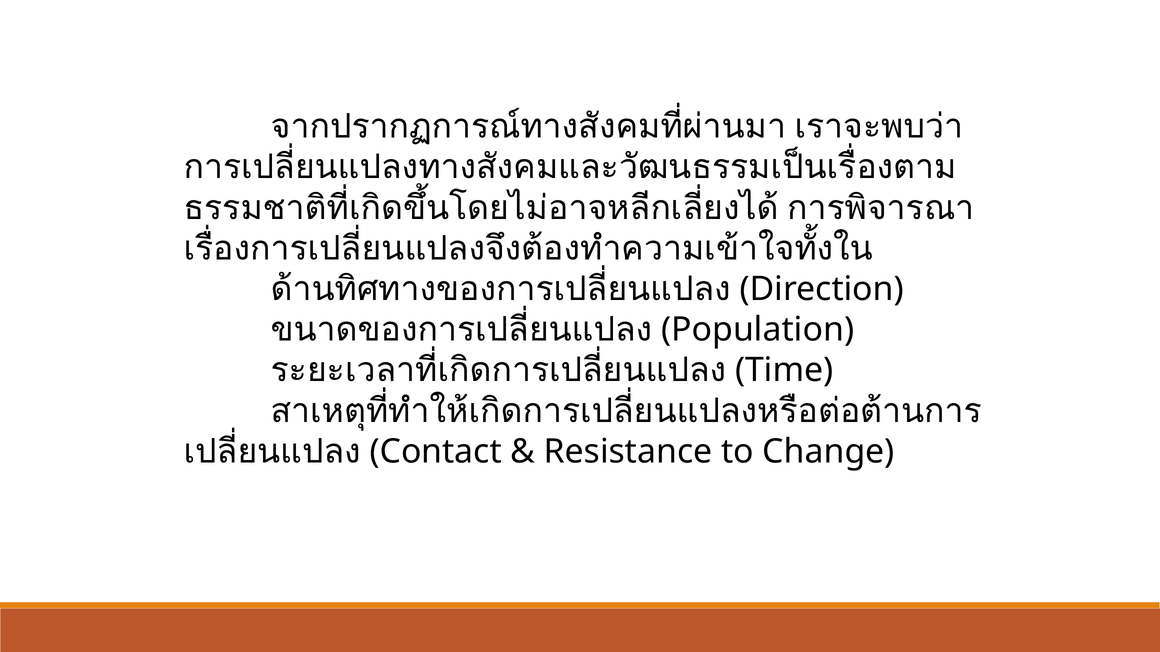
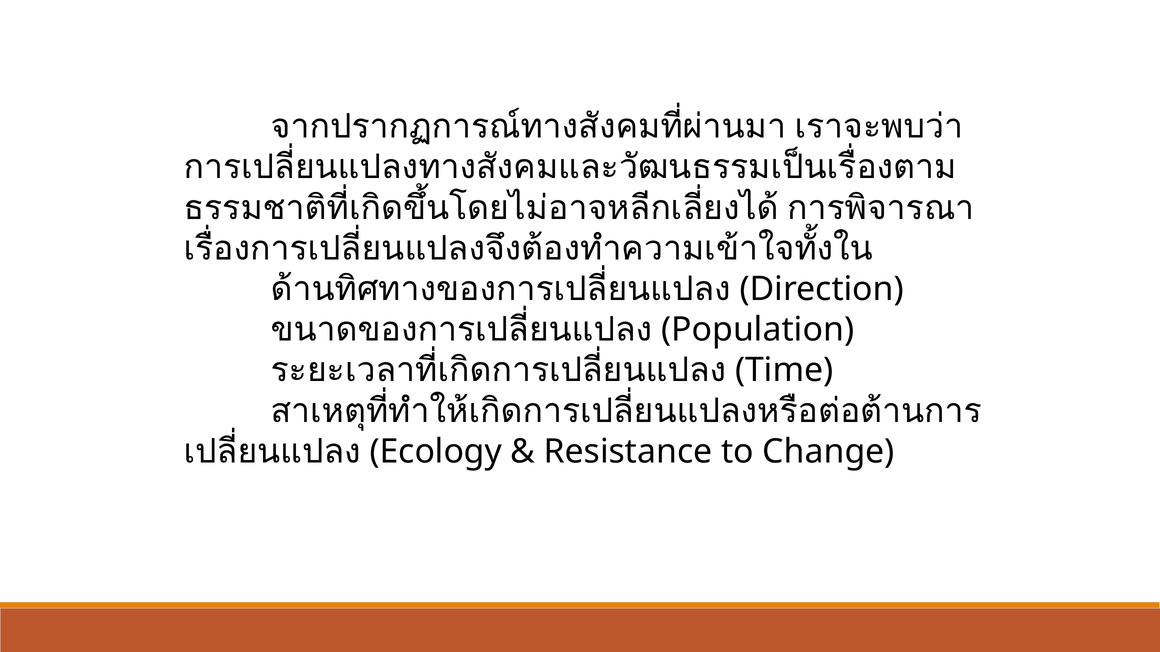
Contact: Contact -> Ecology (436, 452)
